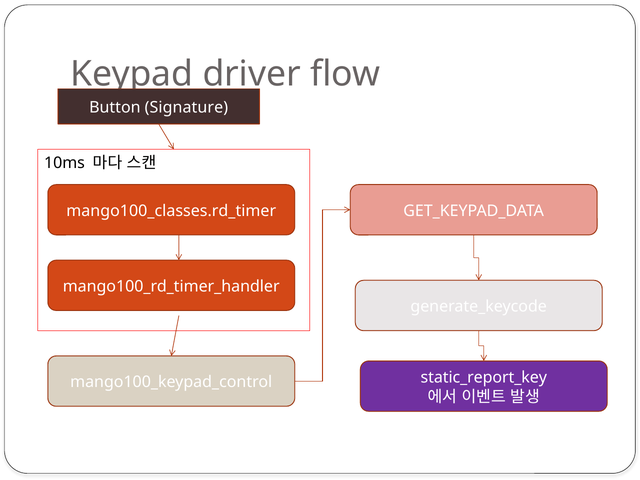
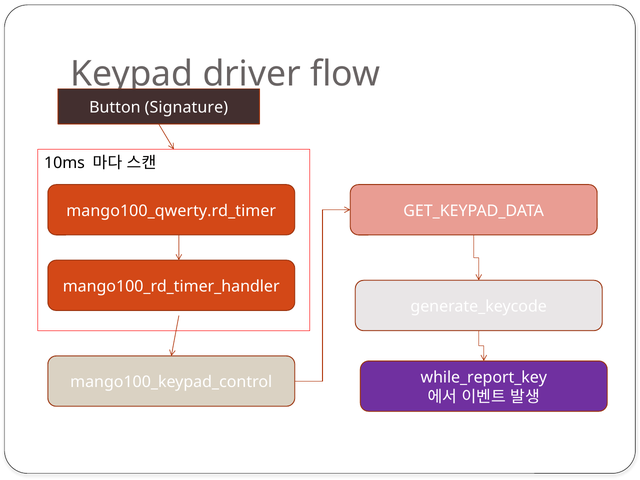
mango100_classes.rd_timer: mango100_classes.rd_timer -> mango100_qwerty.rd_timer (171, 211)
static_report_key: static_report_key -> while_report_key (484, 378)
